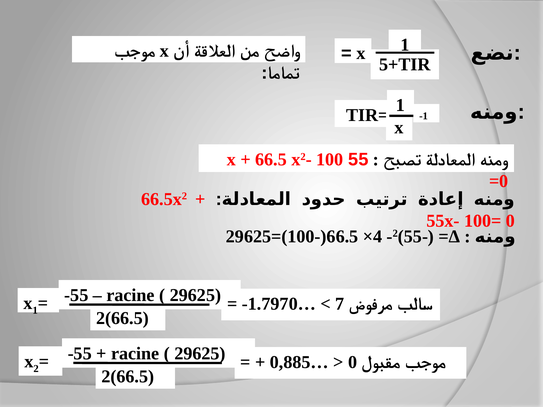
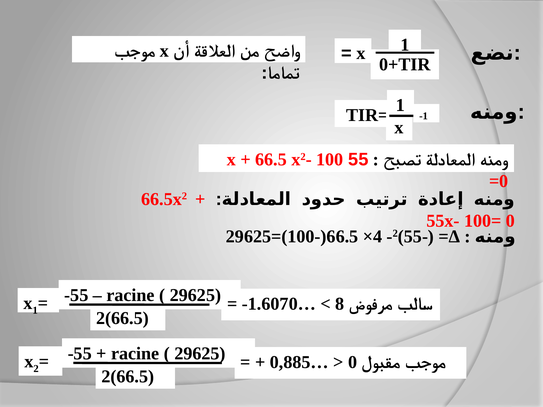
5+TIR: 5+TIR -> 0+TIR (405, 65)
-1.7970…: -1.7970… -> -1.6070… (279, 304)
7: 7 -> 8 (340, 304)
